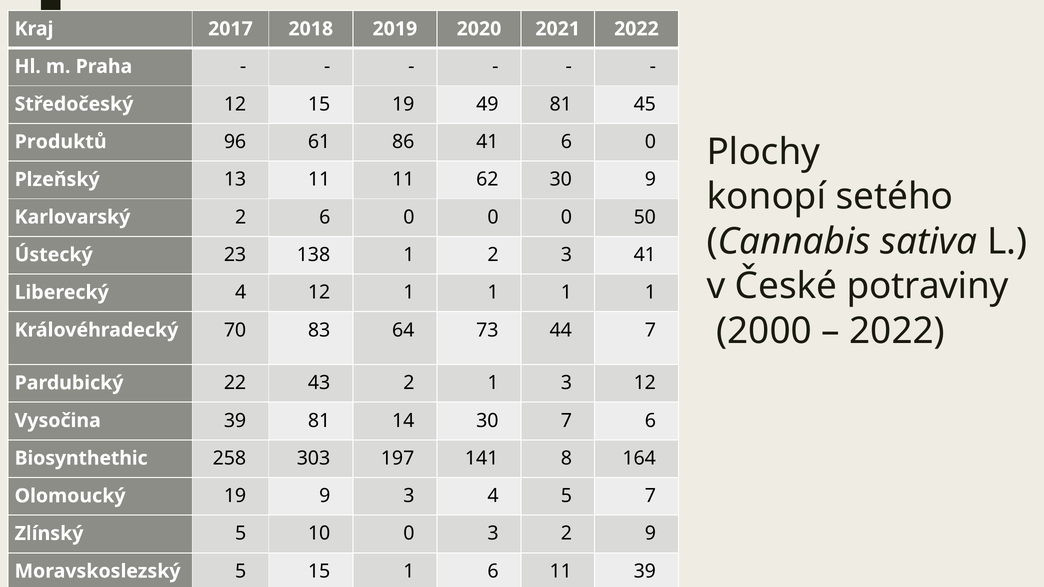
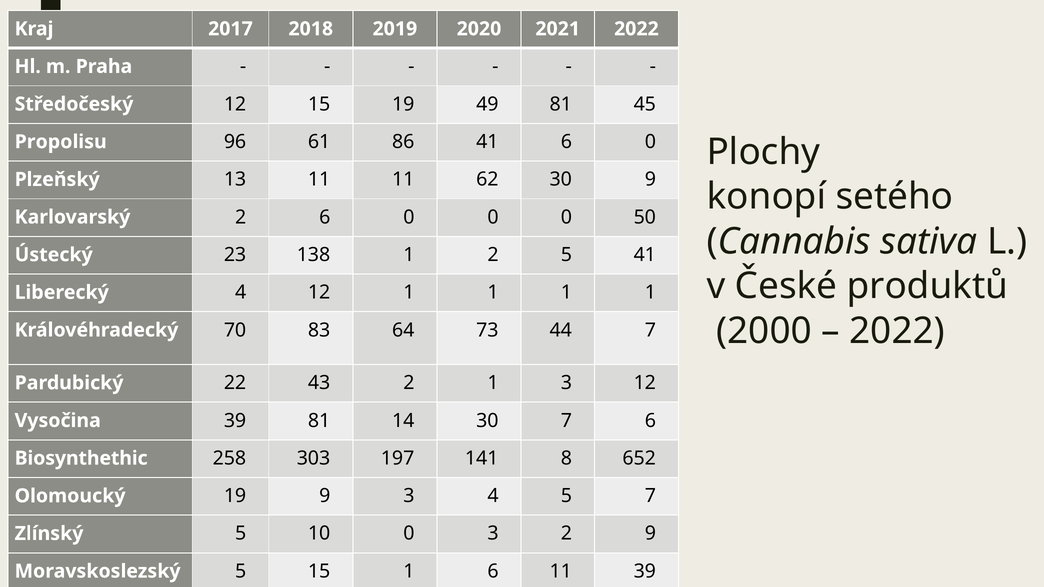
Produktů: Produktů -> Propolisu (61, 142)
2 3: 3 -> 5 (566, 255)
potraviny: potraviny -> produktů (927, 286)
164: 164 -> 652 (639, 458)
